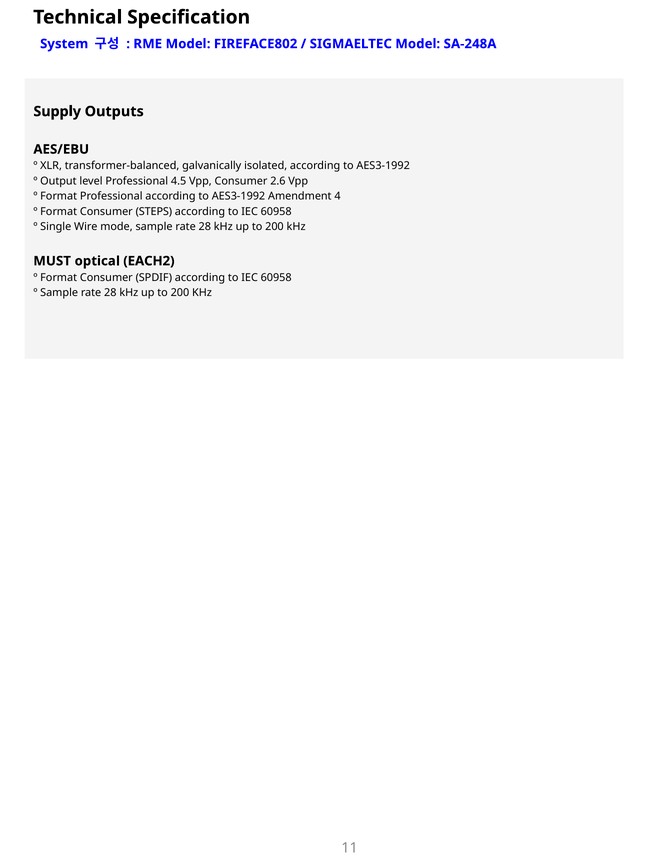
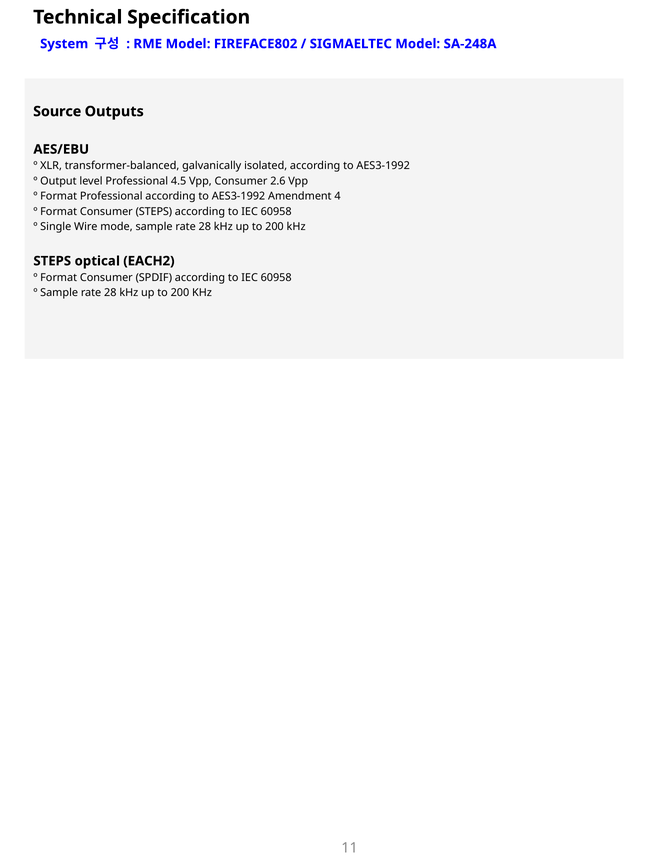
Supply: Supply -> Source (57, 111)
MUST: MUST -> STEPS (52, 261)
